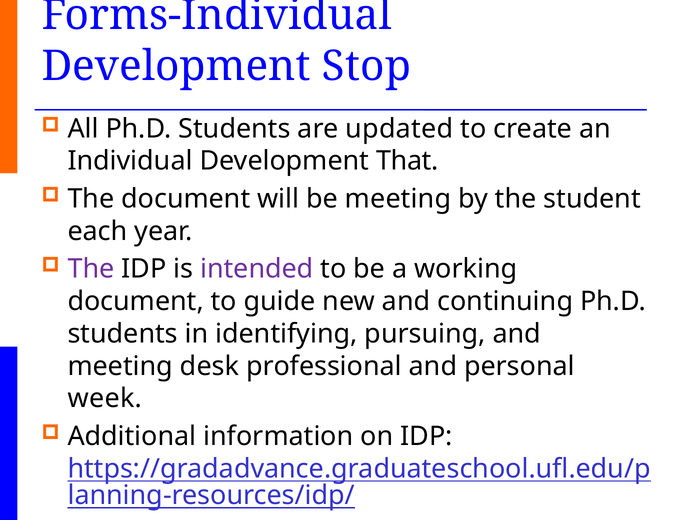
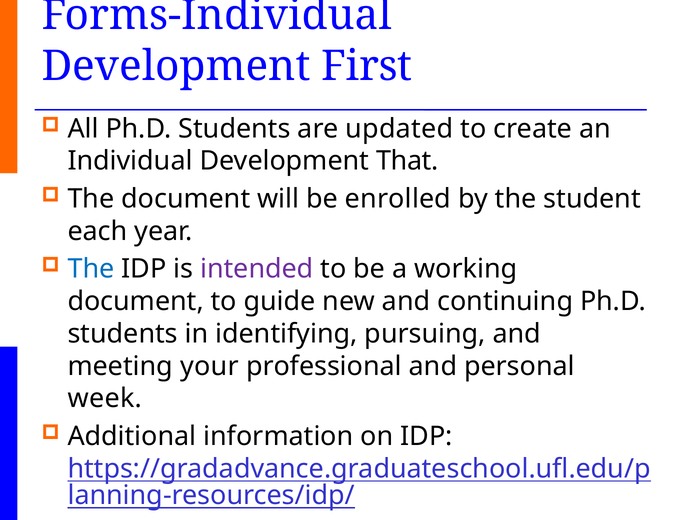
Stop: Stop -> First (367, 66)
be meeting: meeting -> enrolled (398, 199)
The colour: purple -> blue (91, 269)
desk: desk -> your (210, 366)
